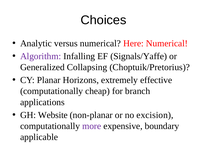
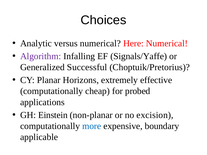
Collapsing: Collapsing -> Successful (87, 67)
branch: branch -> probed (138, 91)
Website: Website -> Einstein (53, 115)
more colour: purple -> blue (92, 126)
